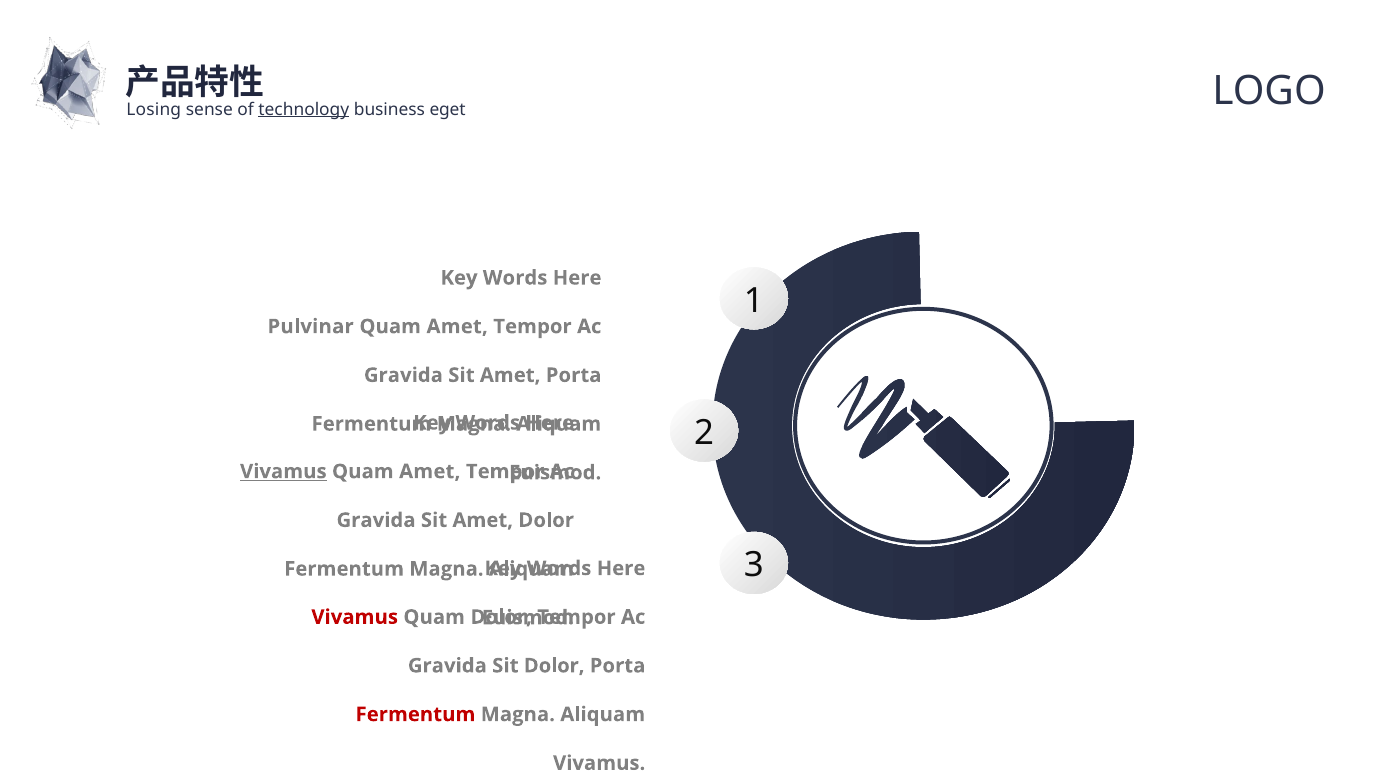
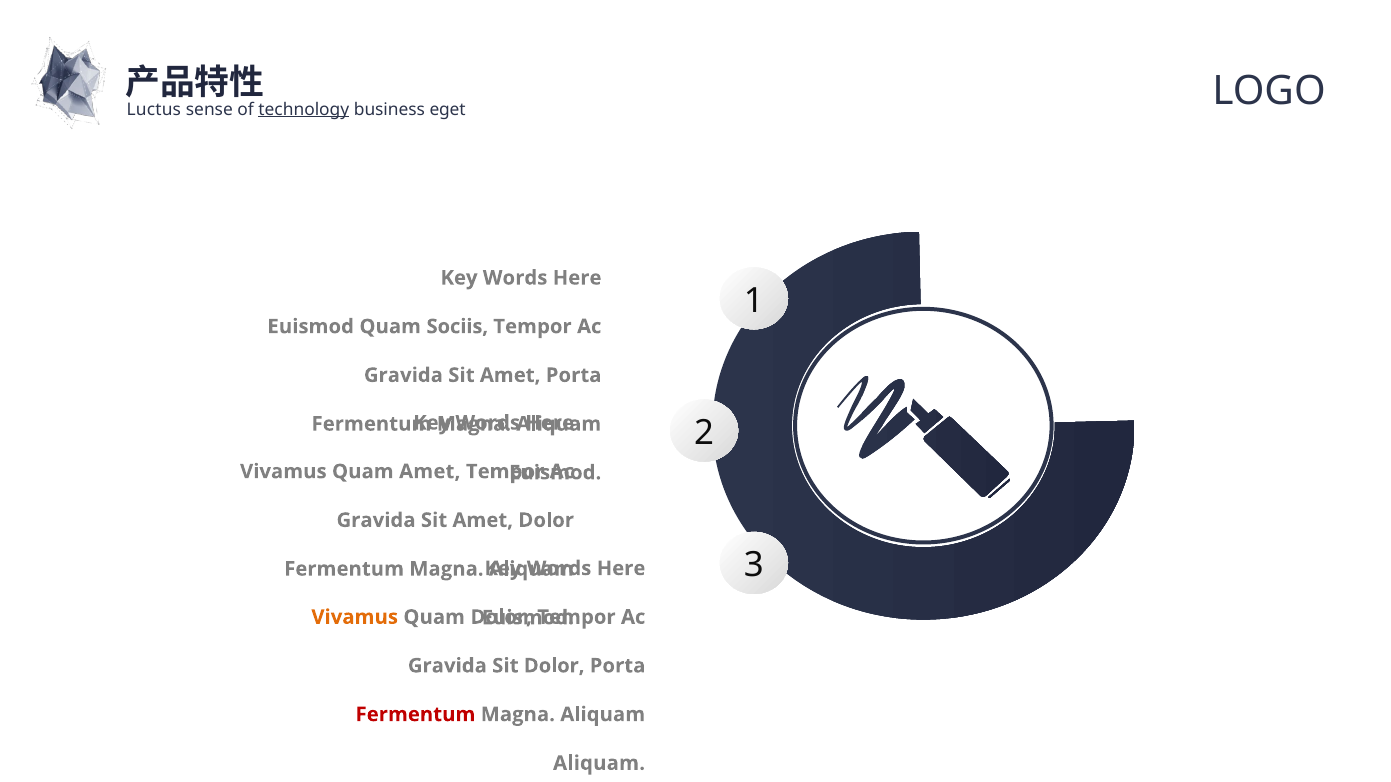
Losing: Losing -> Luctus (154, 109)
Pulvinar: Pulvinar -> Euismod (311, 327)
Amet: Amet -> Sociis (457, 327)
Vivamus underline: present -> none (283, 472)
Vivamus colour: red -> orange (355, 617)
Vivamus: Vivamus -> Aliquam (599, 764)
